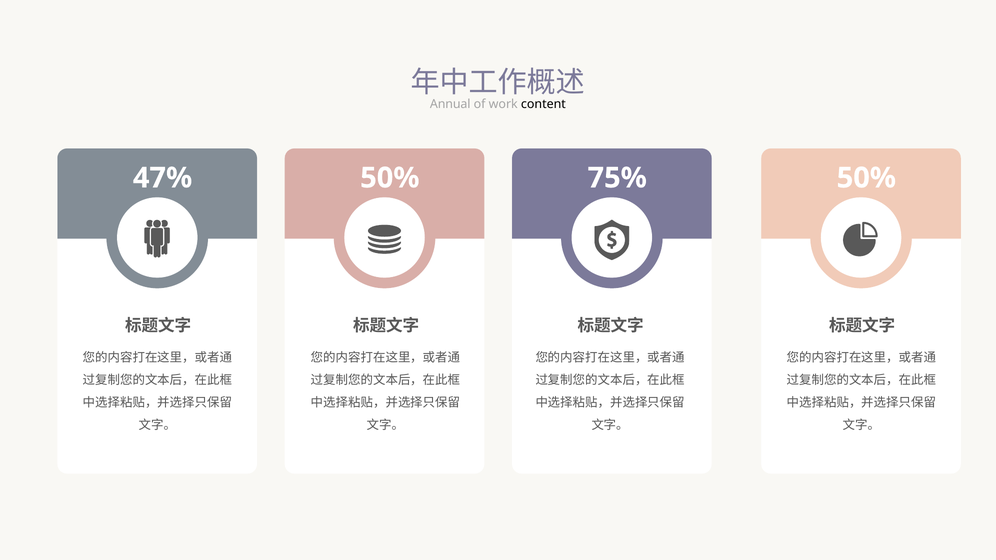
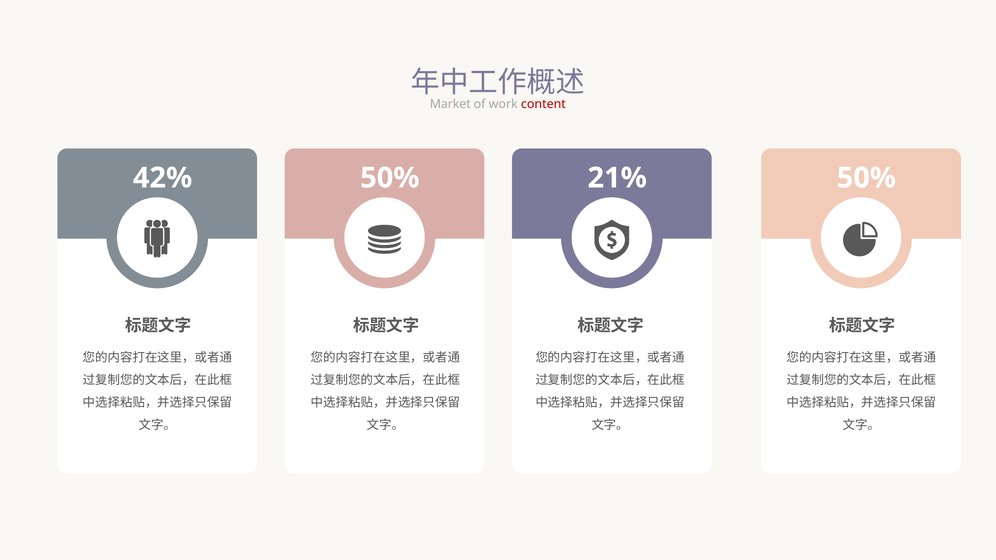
Annual: Annual -> Market (450, 104)
content colour: black -> red (543, 104)
47%: 47% -> 42% (163, 178)
75%: 75% -> 21% (617, 178)
